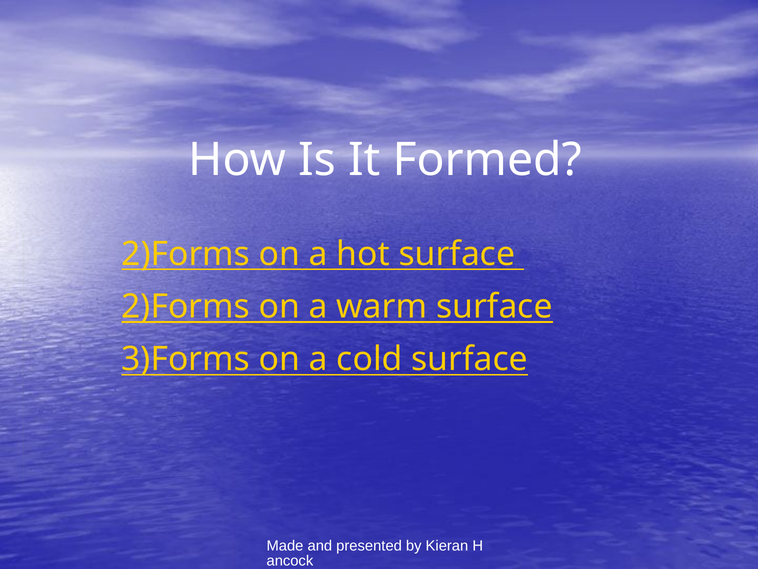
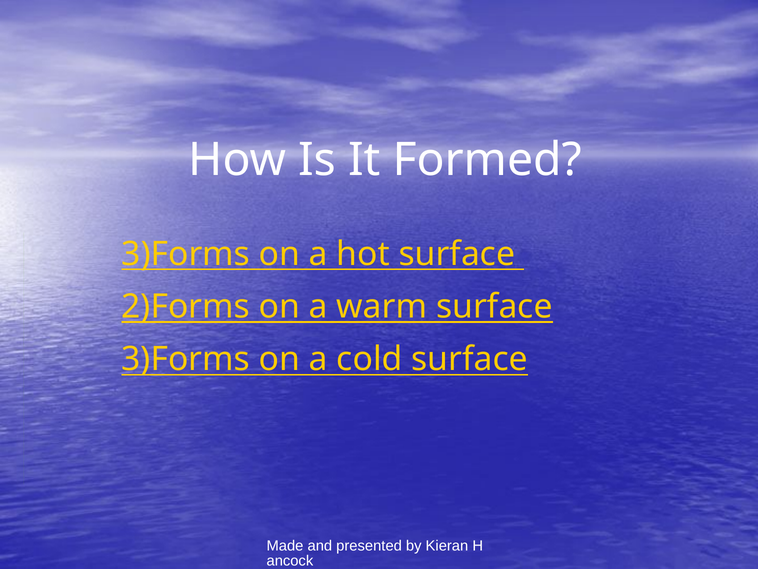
2)Forms: 2)Forms -> 3)Forms (186, 254)
